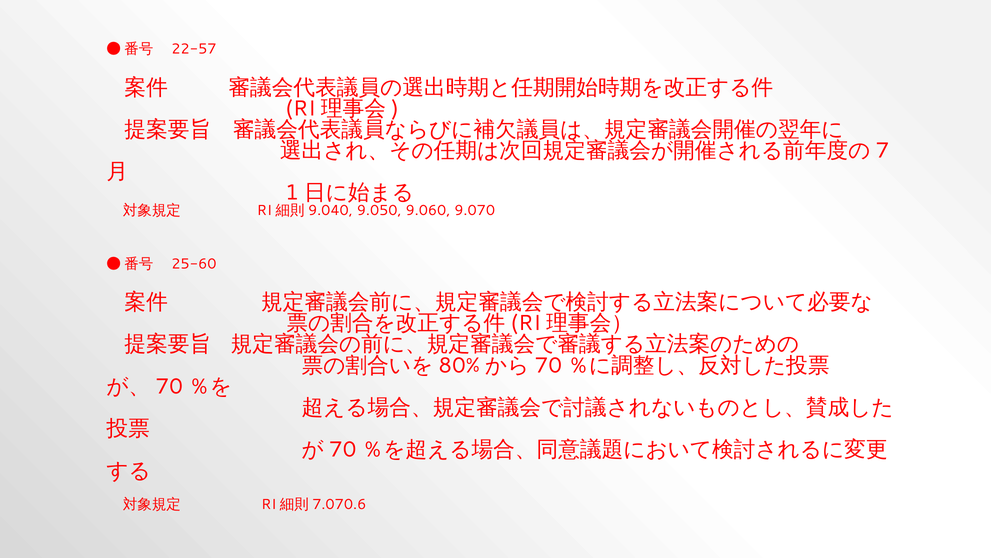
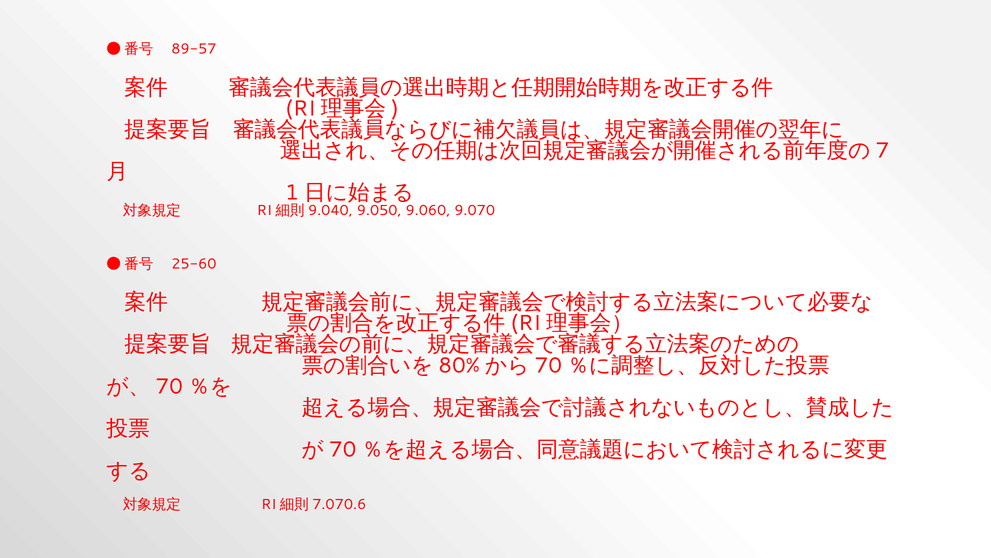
22-57: 22-57 -> 89-57 (194, 49)
